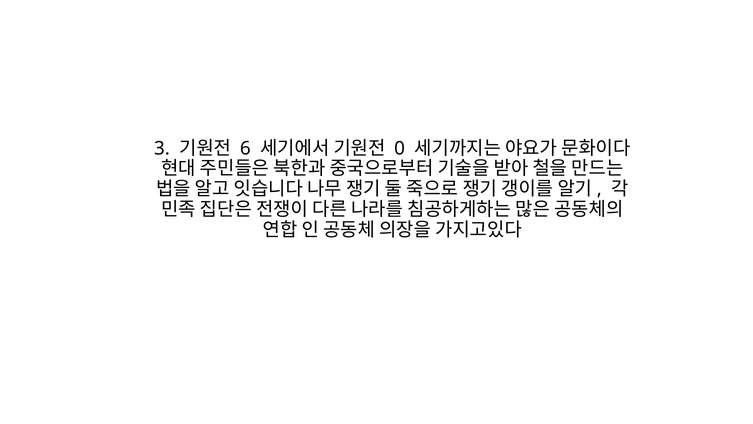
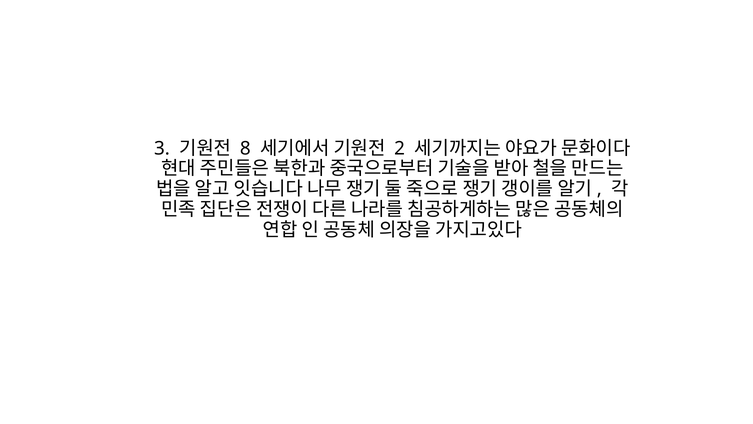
6: 6 -> 8 (245, 148)
0: 0 -> 2 (400, 148)
